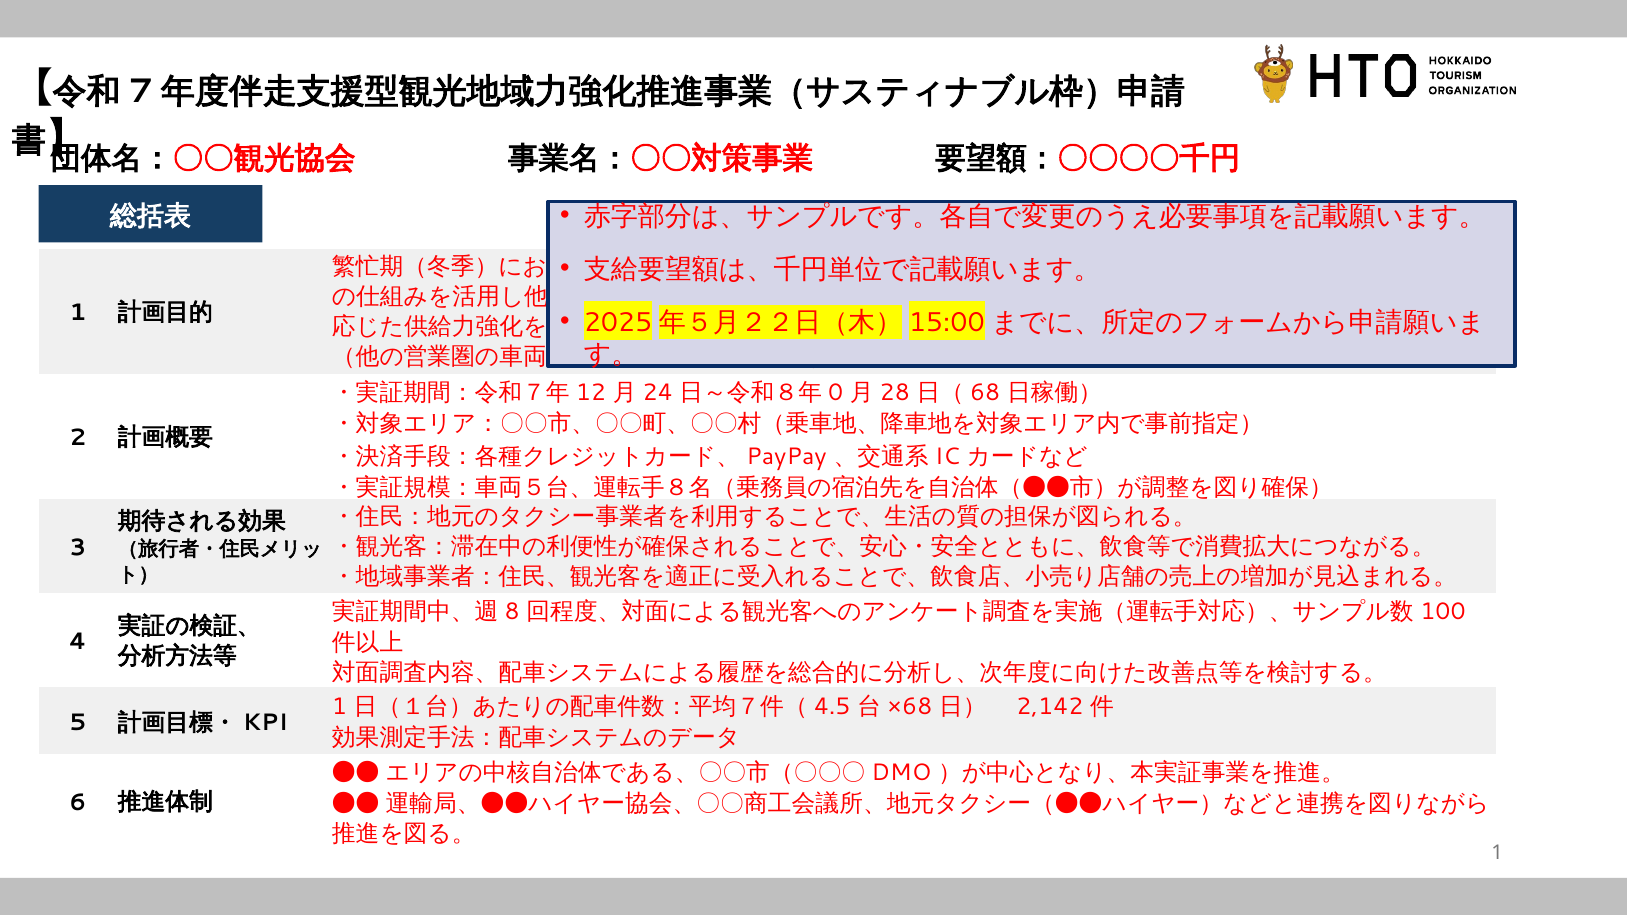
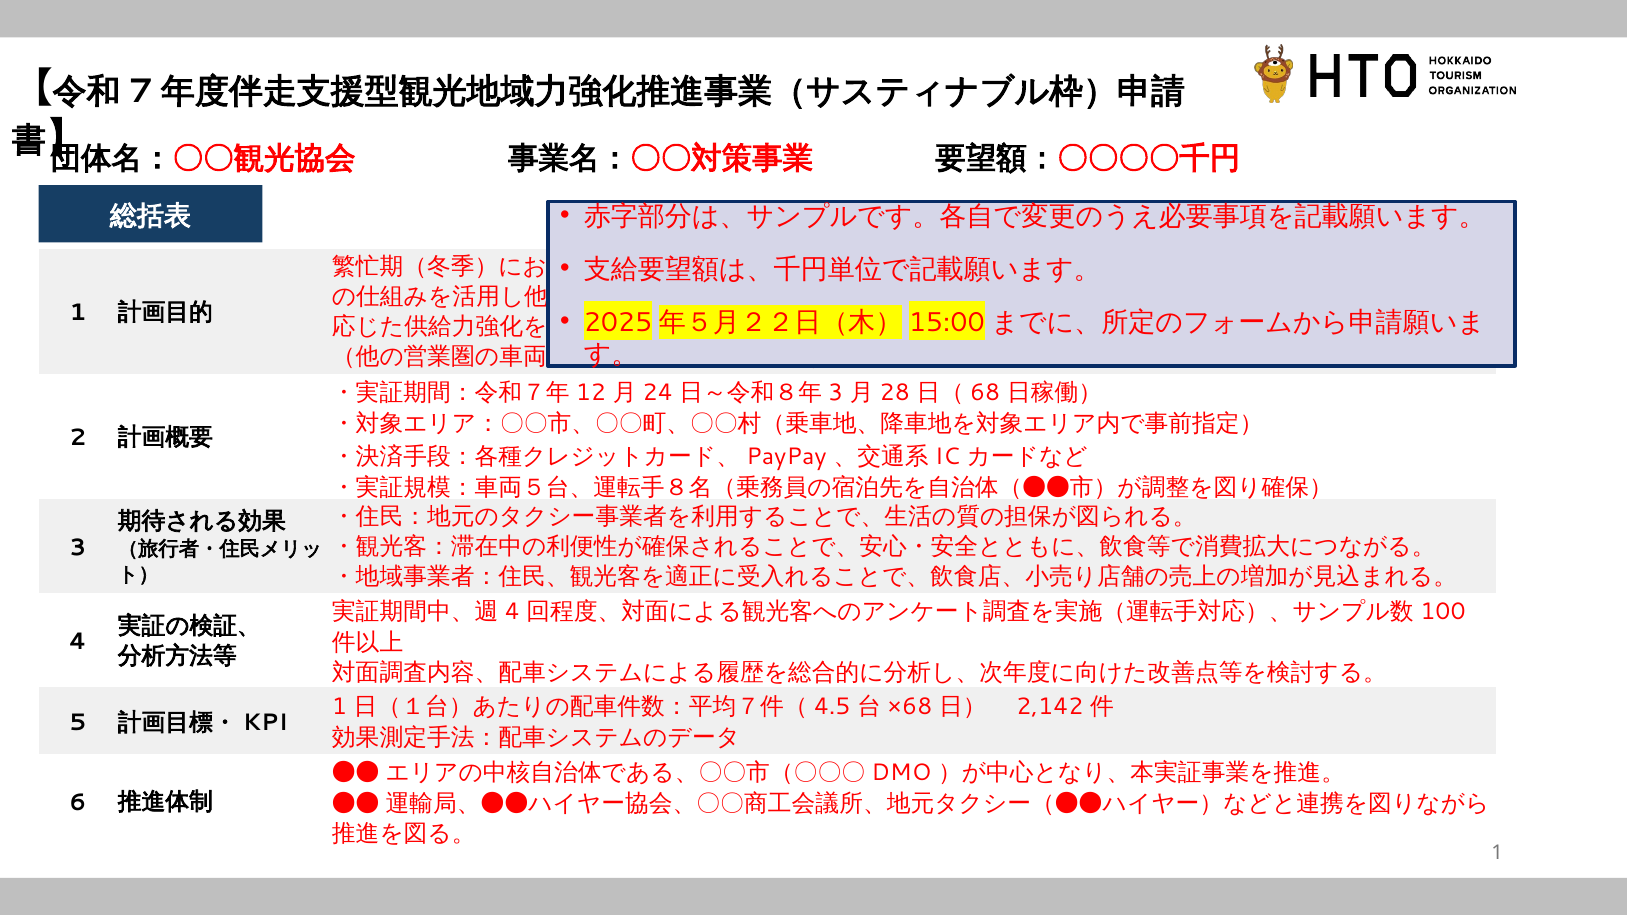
0: 0 -> 3 (836, 393)
8: 8 -> 4 (512, 612)
